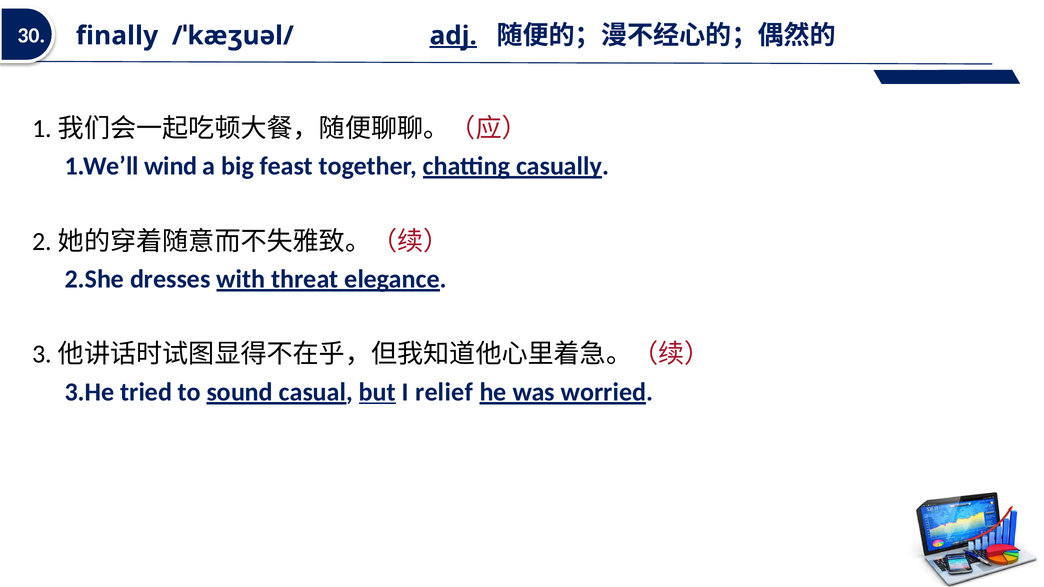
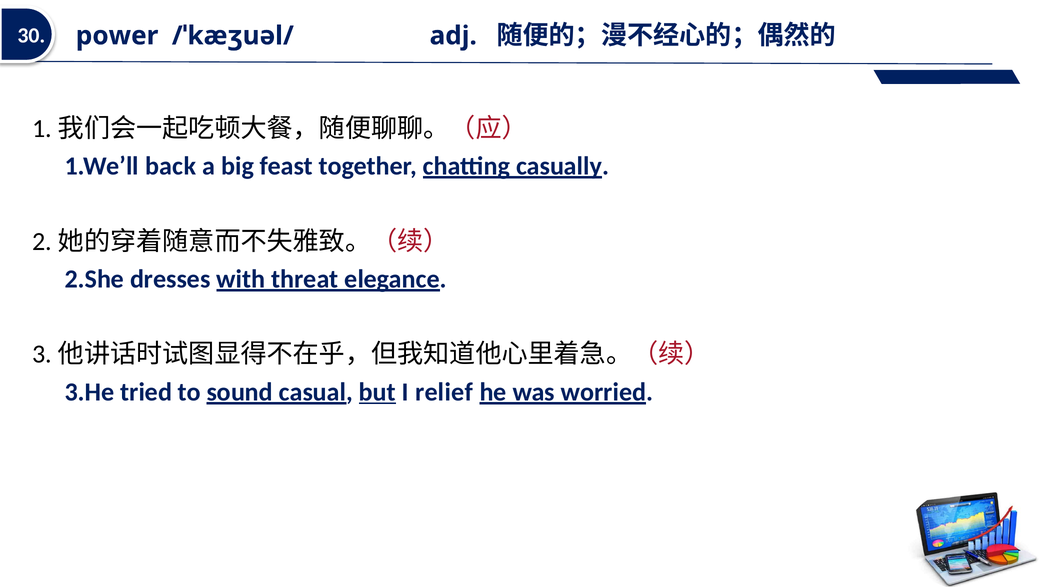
finally: finally -> power (117, 36)
adj underline: present -> none (453, 36)
wind: wind -> back (171, 166)
